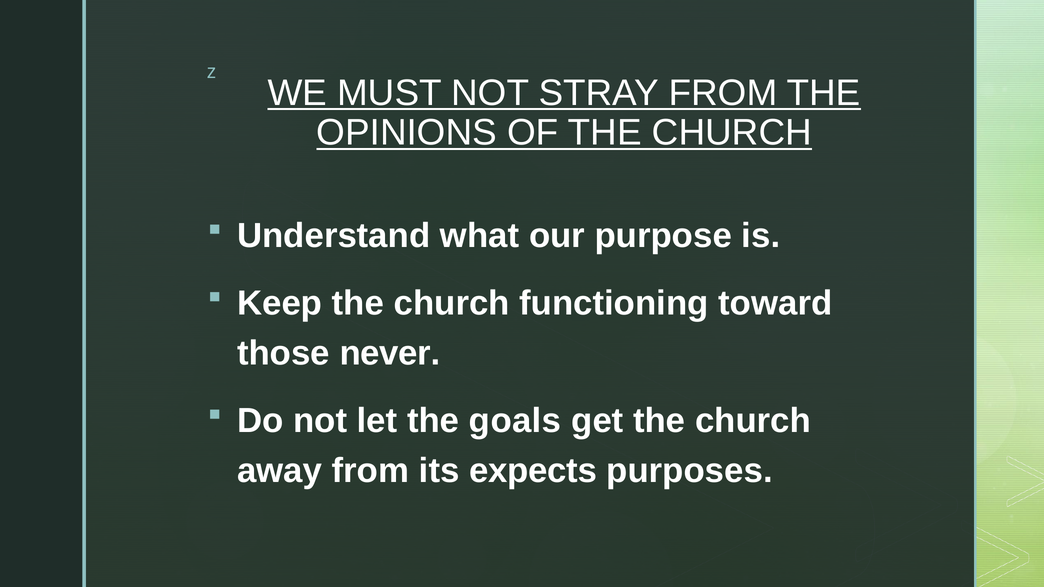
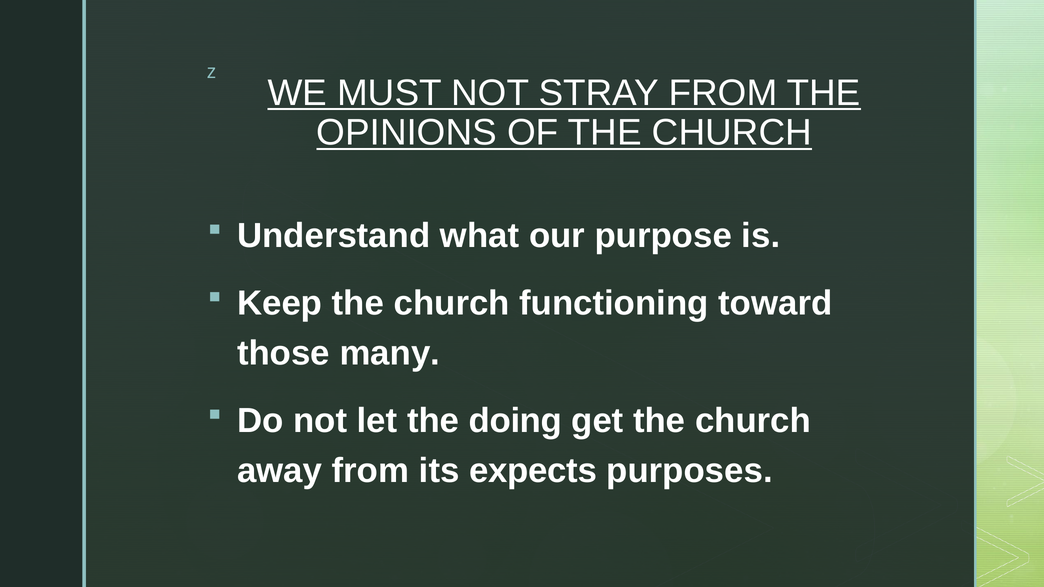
never: never -> many (390, 353)
goals: goals -> doing (515, 421)
